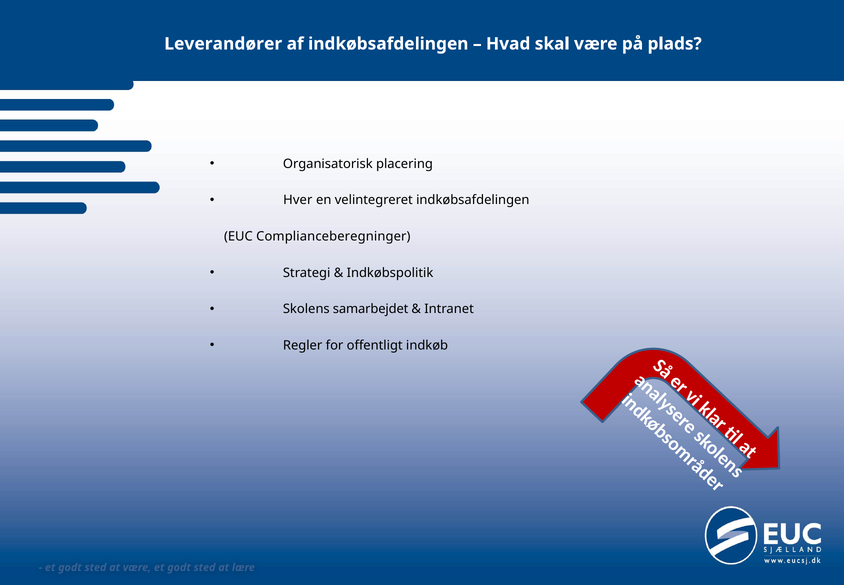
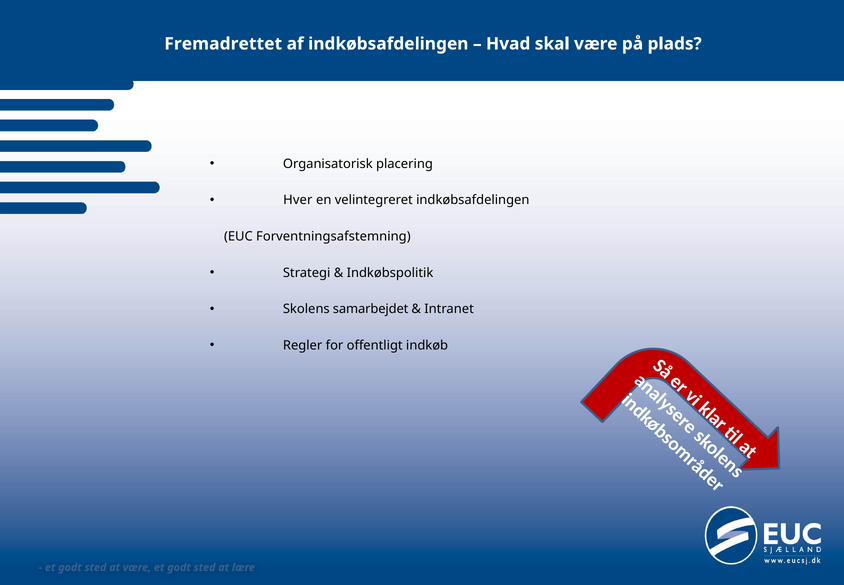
Leverandører: Leverandører -> Fremadrettet (223, 44)
Complianceberegninger: Complianceberegninger -> Forventningsafstemning (333, 236)
